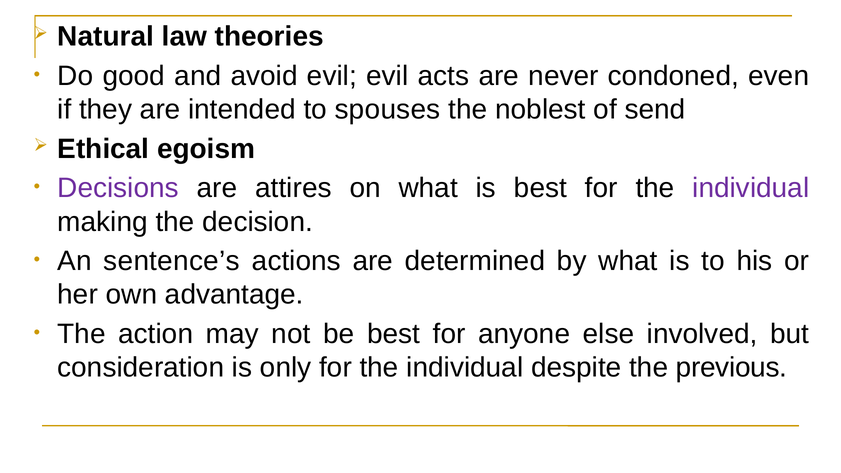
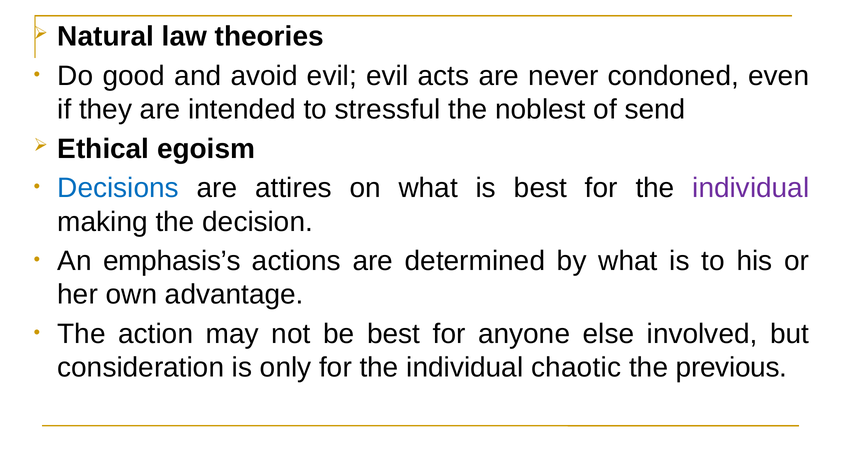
spouses: spouses -> stressful (388, 110)
Decisions colour: purple -> blue (118, 188)
sentence’s: sentence’s -> emphasis’s (172, 261)
despite: despite -> chaotic (576, 368)
